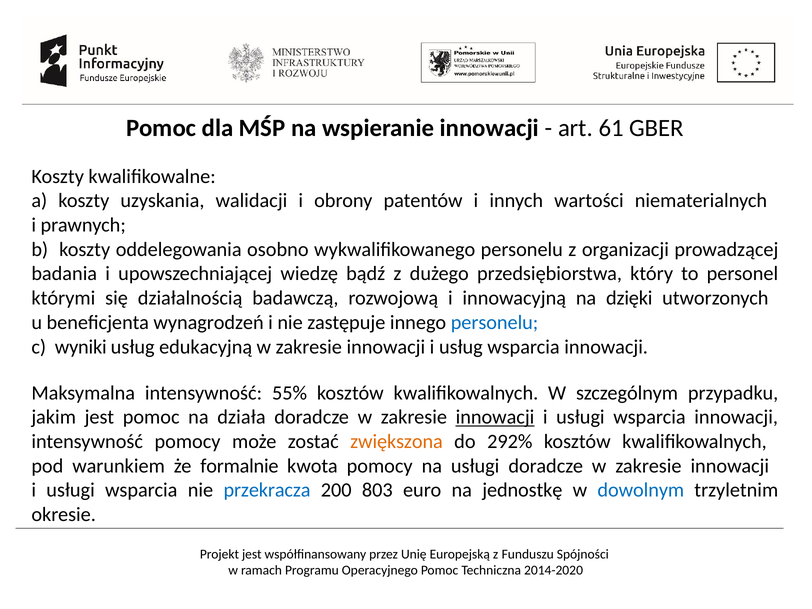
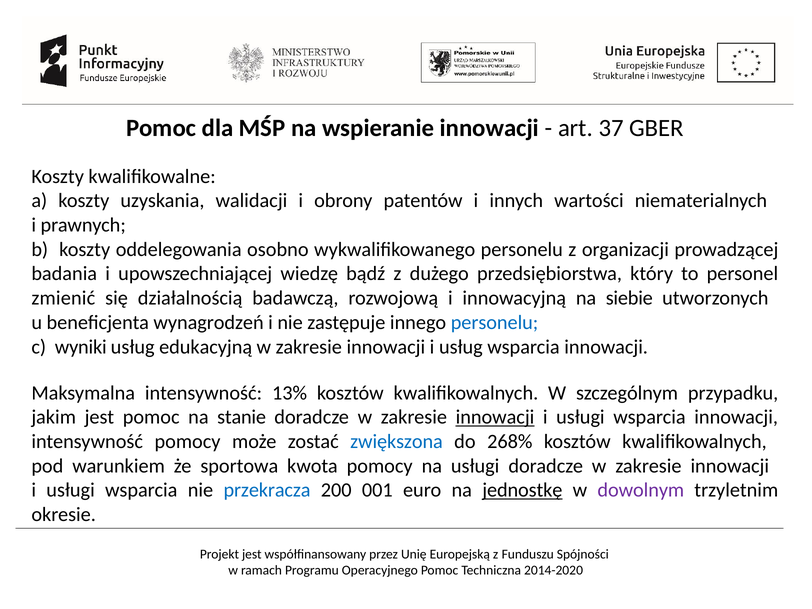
61: 61 -> 37 (611, 128)
którymi: którymi -> zmienić (63, 298)
dzięki: dzięki -> siebie (629, 298)
55%: 55% -> 13% (290, 393)
działa: działa -> stanie (242, 417)
zwiększona colour: orange -> blue (396, 442)
292%: 292% -> 268% (510, 442)
formalnie: formalnie -> sportowa (239, 466)
803: 803 -> 001 (377, 490)
jednostkę underline: none -> present (522, 490)
dowolnym colour: blue -> purple (641, 490)
